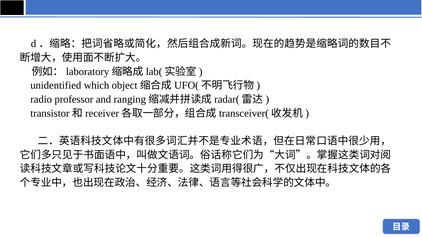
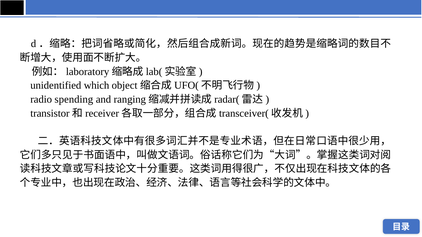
professor: professor -> spending (74, 99)
